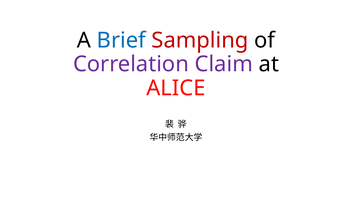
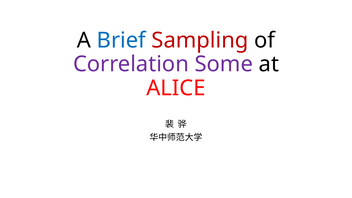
Claim: Claim -> Some (224, 64)
